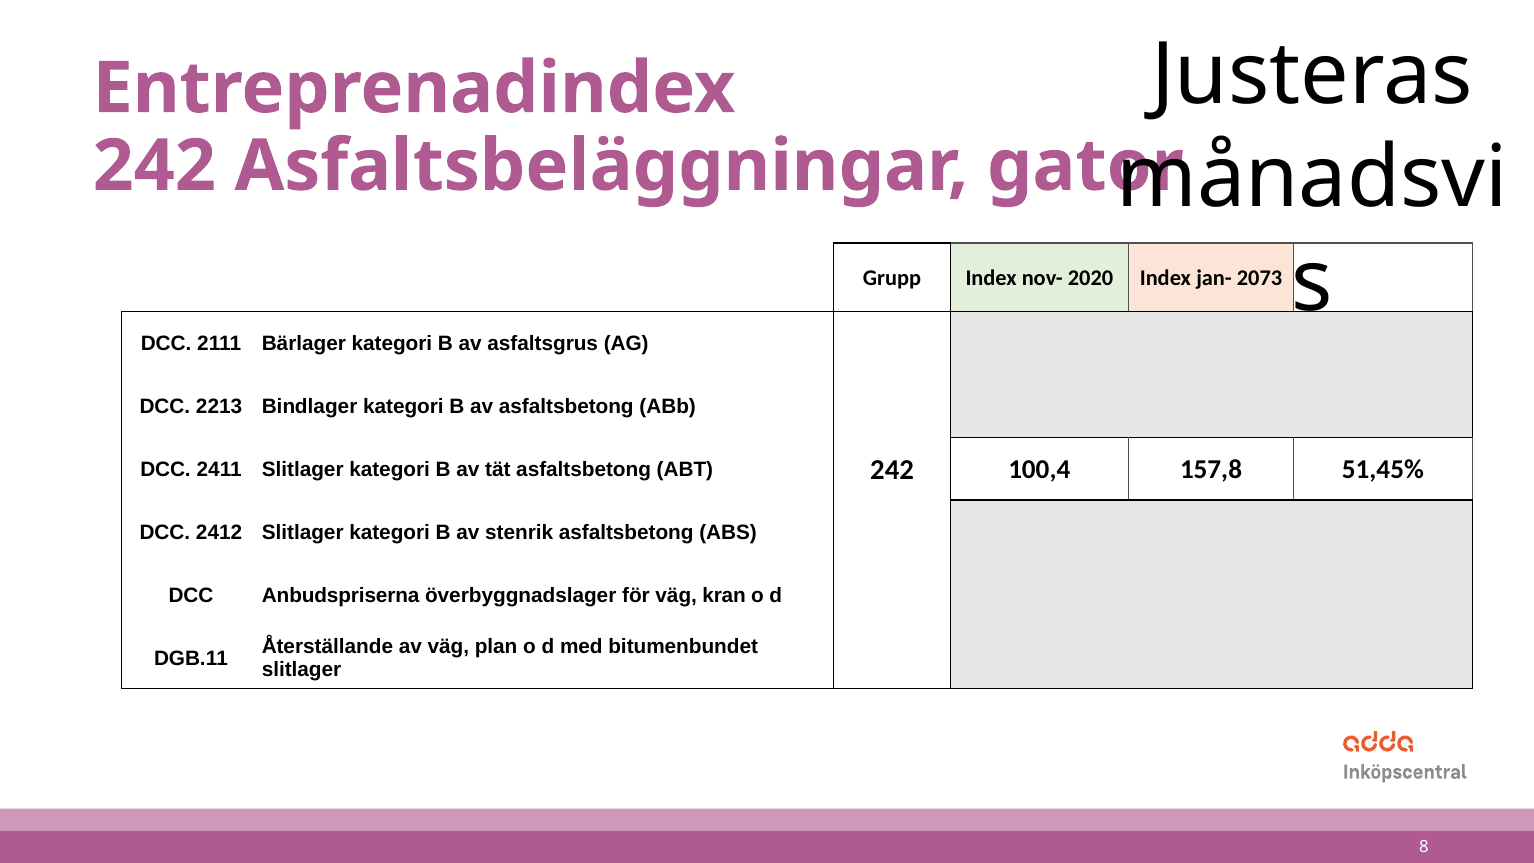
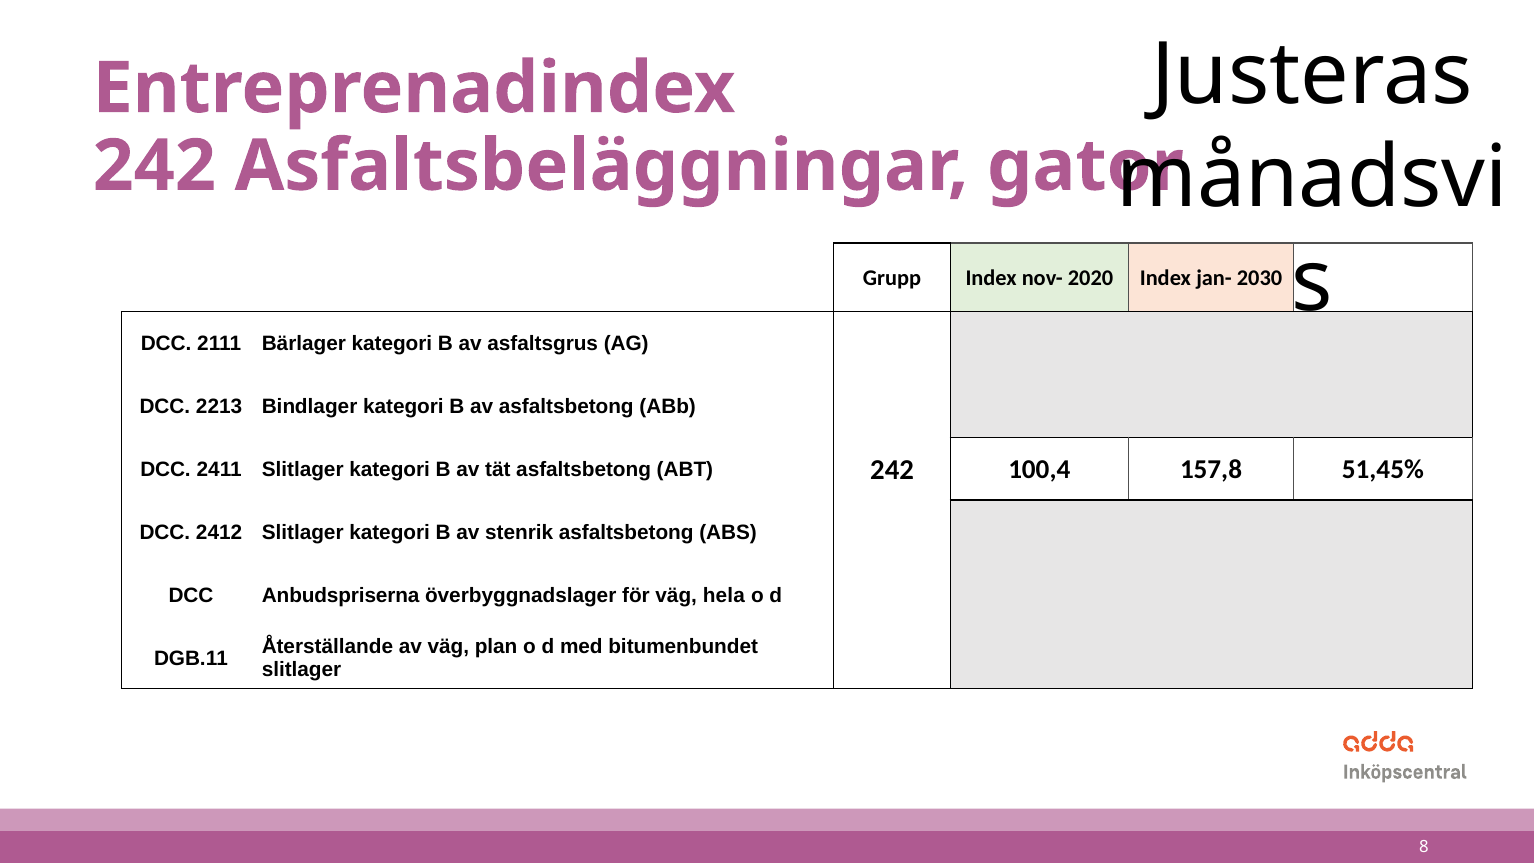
2073: 2073 -> 2030 (1260, 278)
kran: kran -> hela (724, 595)
